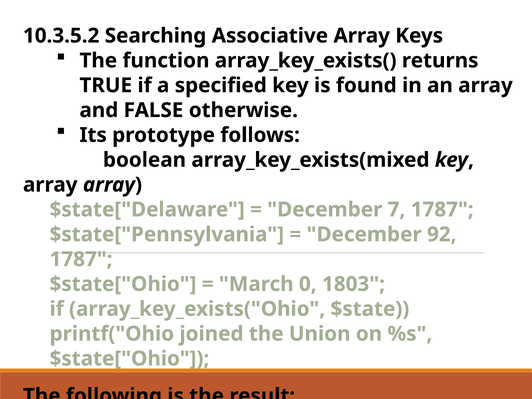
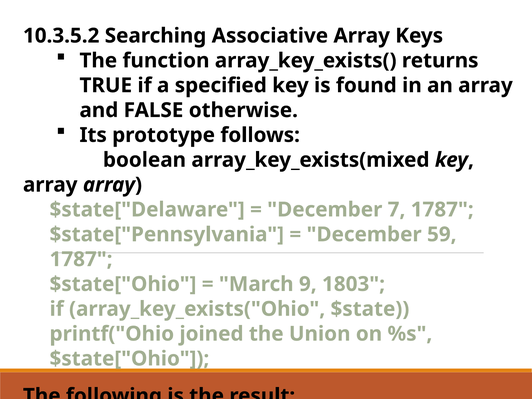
92: 92 -> 59 (442, 234)
0: 0 -> 9 (308, 284)
